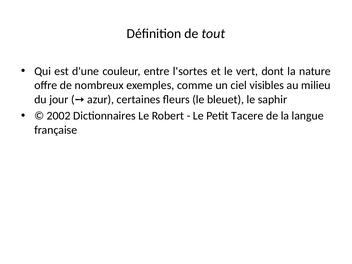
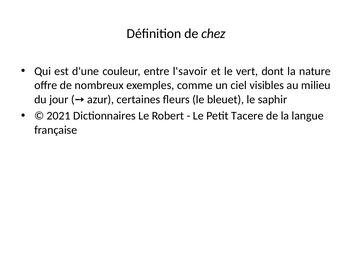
tout: tout -> chez (213, 34)
l'sortes: l'sortes -> l'savoir (190, 71)
2002: 2002 -> 2021 (59, 116)
